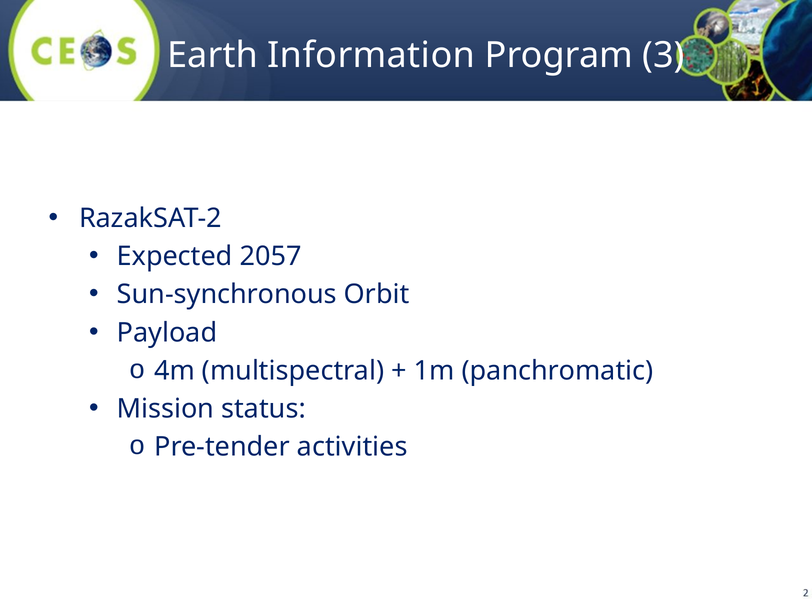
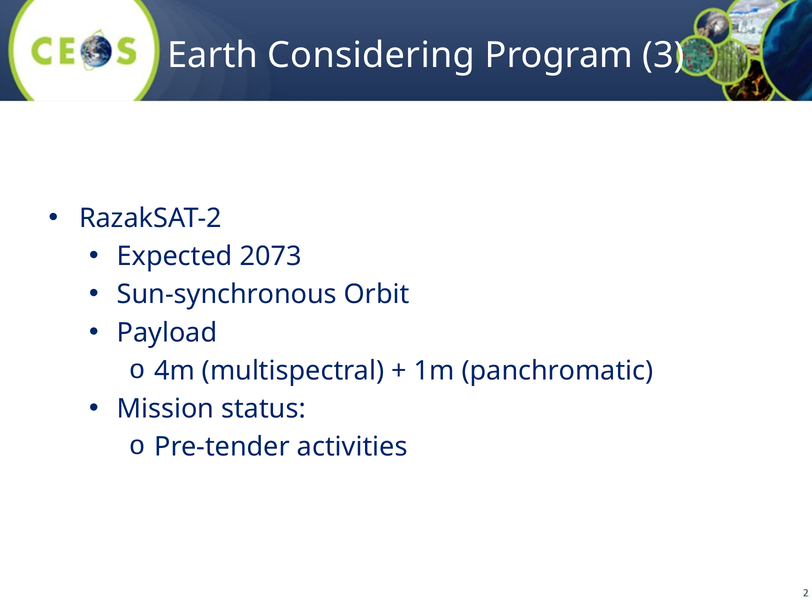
Information: Information -> Considering (371, 55)
2057: 2057 -> 2073 (271, 256)
